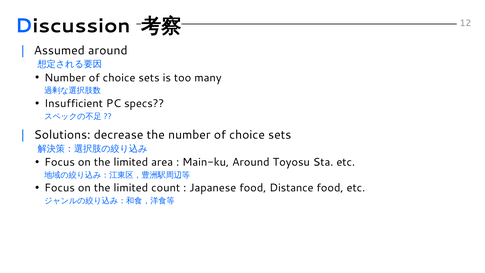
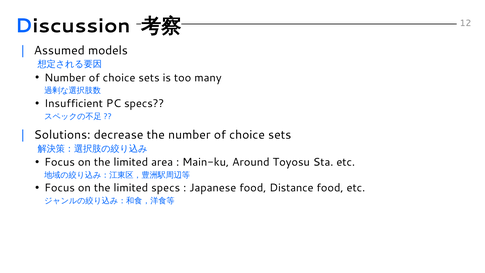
Assumed around: around -> models (108, 50)
limited count: count -> specs (166, 188)
